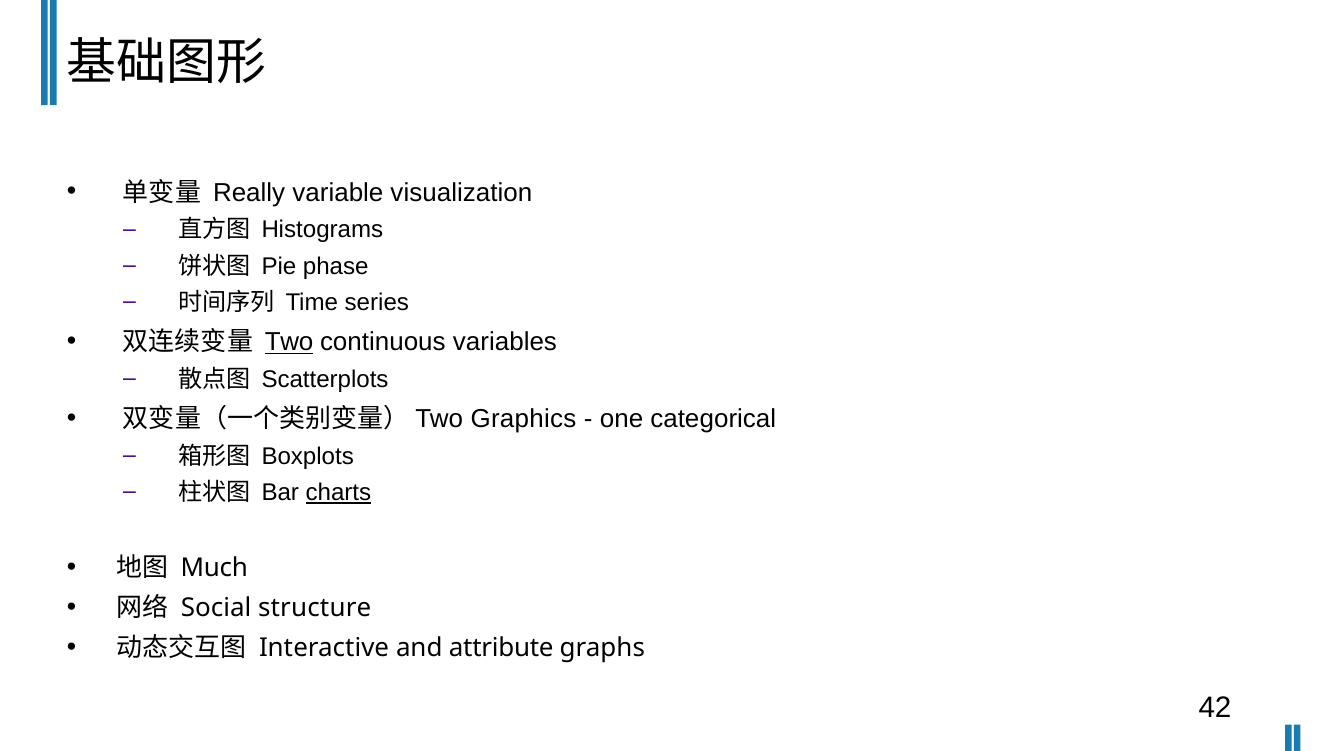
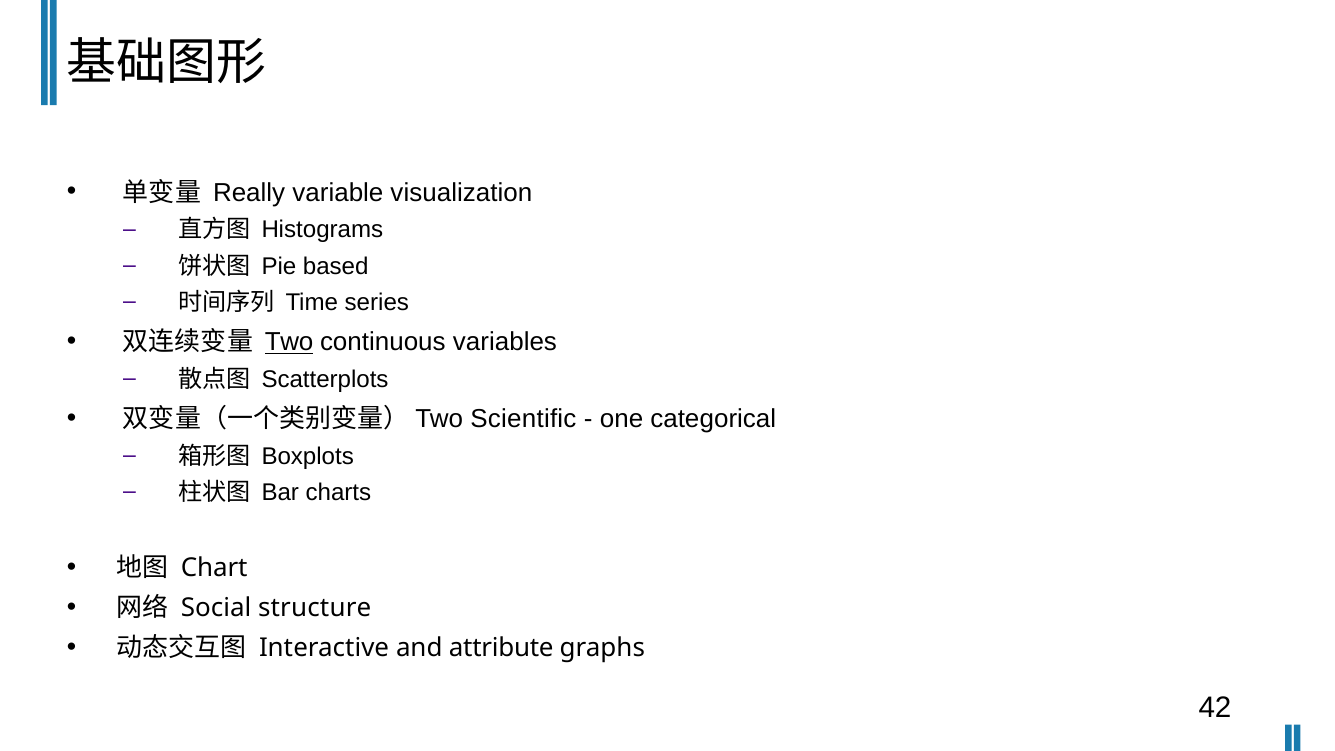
phase: phase -> based (336, 266)
Graphics: Graphics -> Scientific (523, 419)
charts underline: present -> none (338, 493)
Much: Much -> Chart (214, 568)
